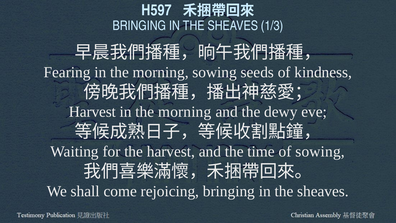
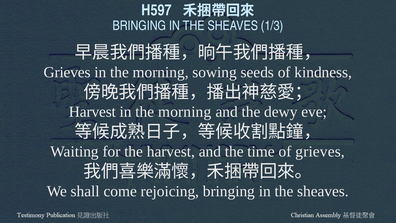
Fearing: Fearing -> Grieves (67, 72)
of sowing: sowing -> grieves (320, 151)
